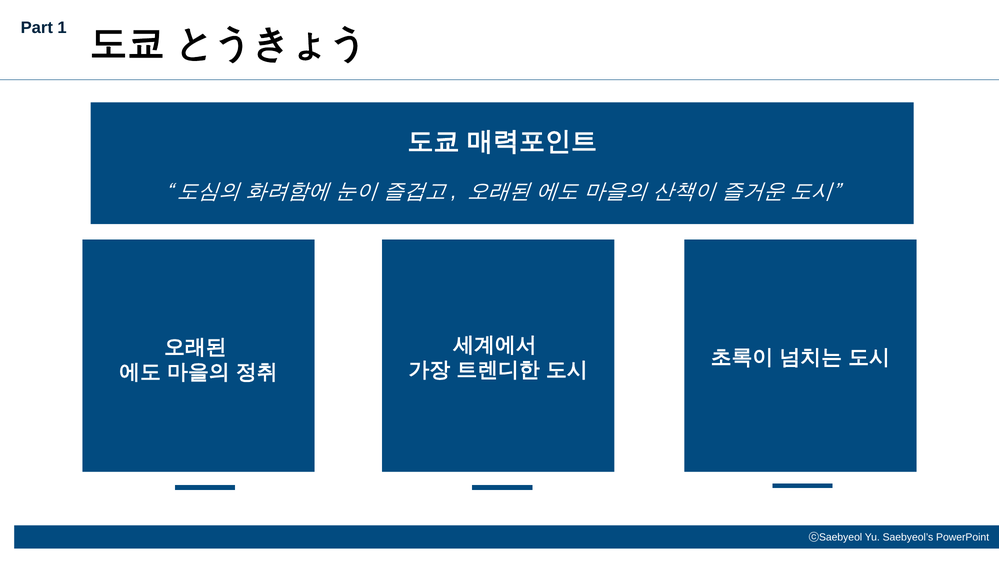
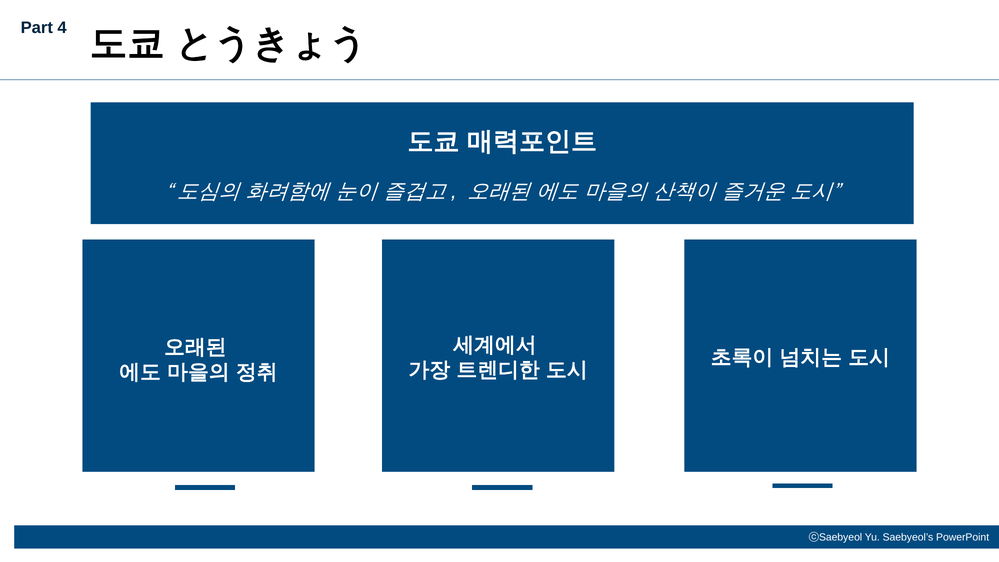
1: 1 -> 4 (62, 28)
